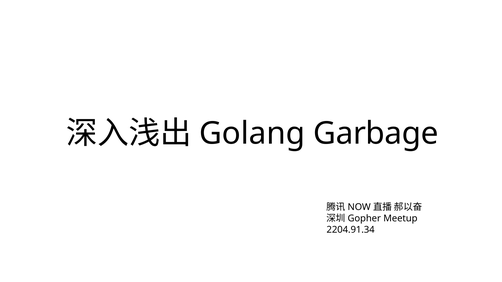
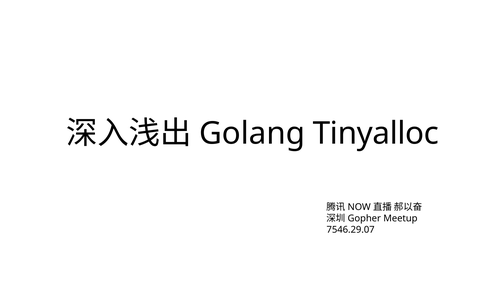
Garbage: Garbage -> Tinyalloc (376, 134)
2204.91.34: 2204.91.34 -> 7546.29.07 (351, 230)
